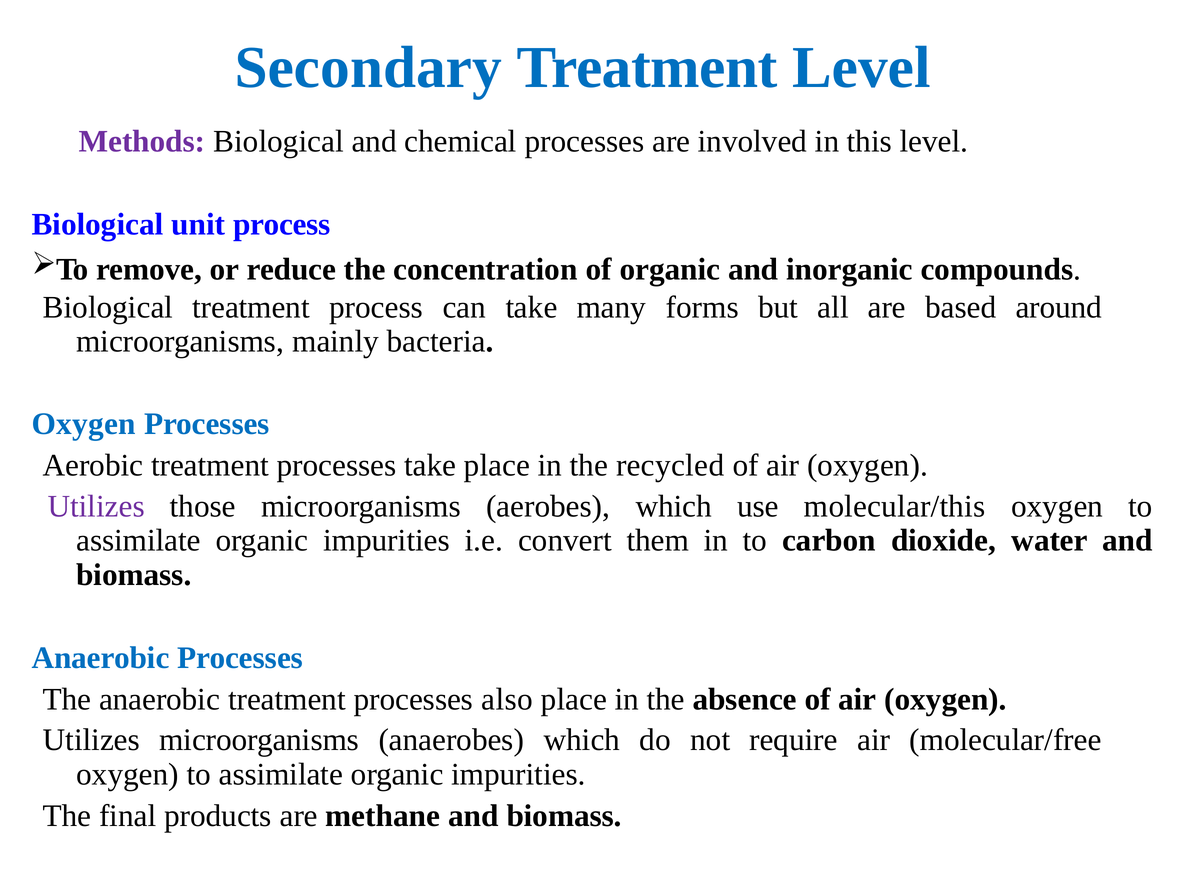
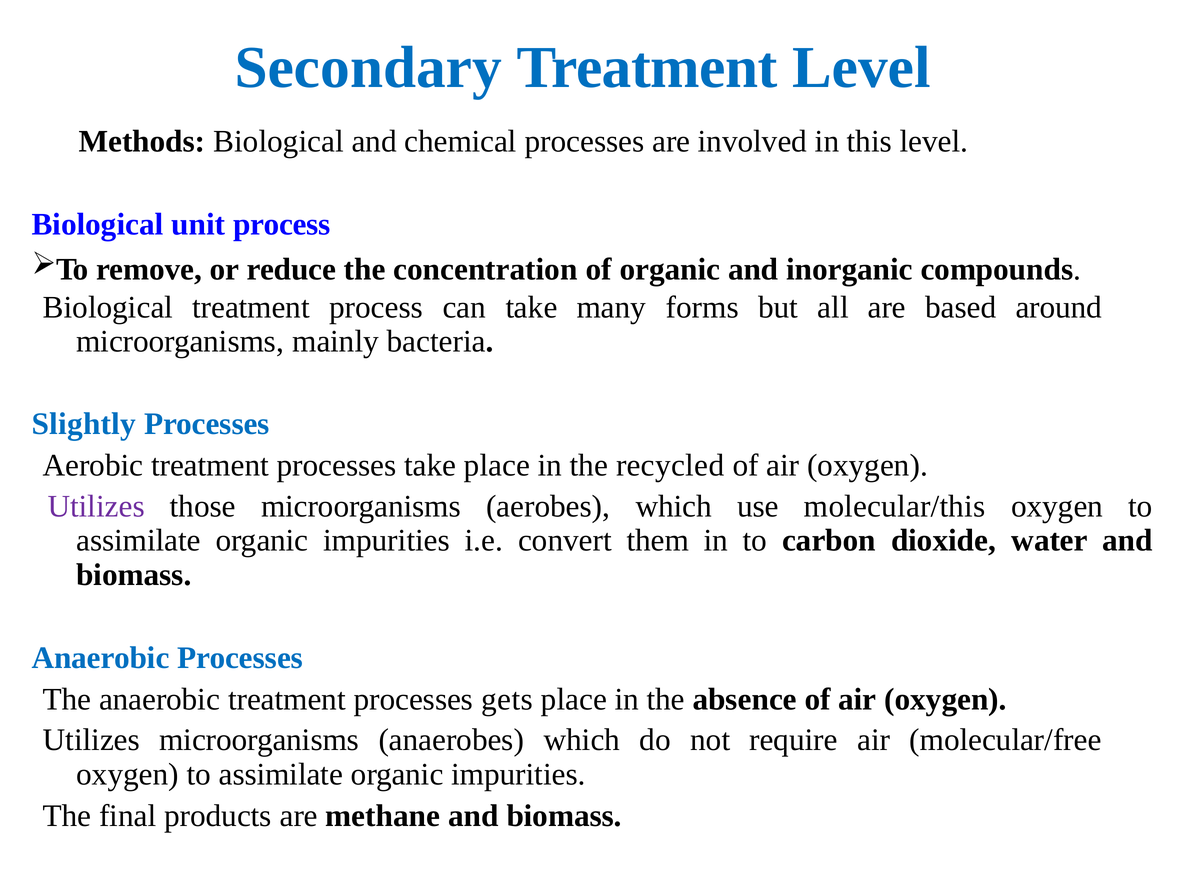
Methods colour: purple -> black (142, 142)
Oxygen: Oxygen -> Slightly (84, 424)
also: also -> gets (507, 699)
